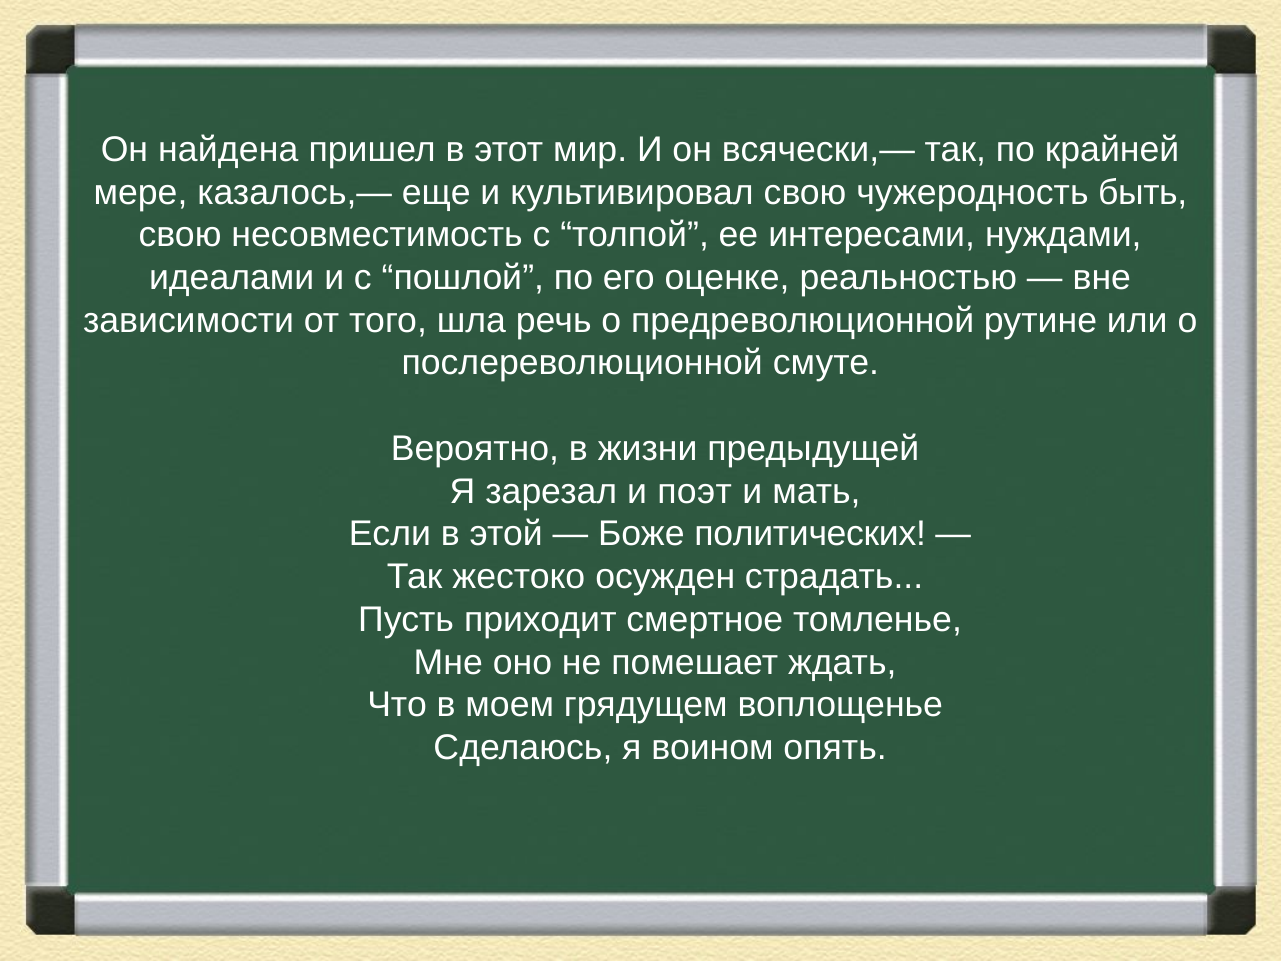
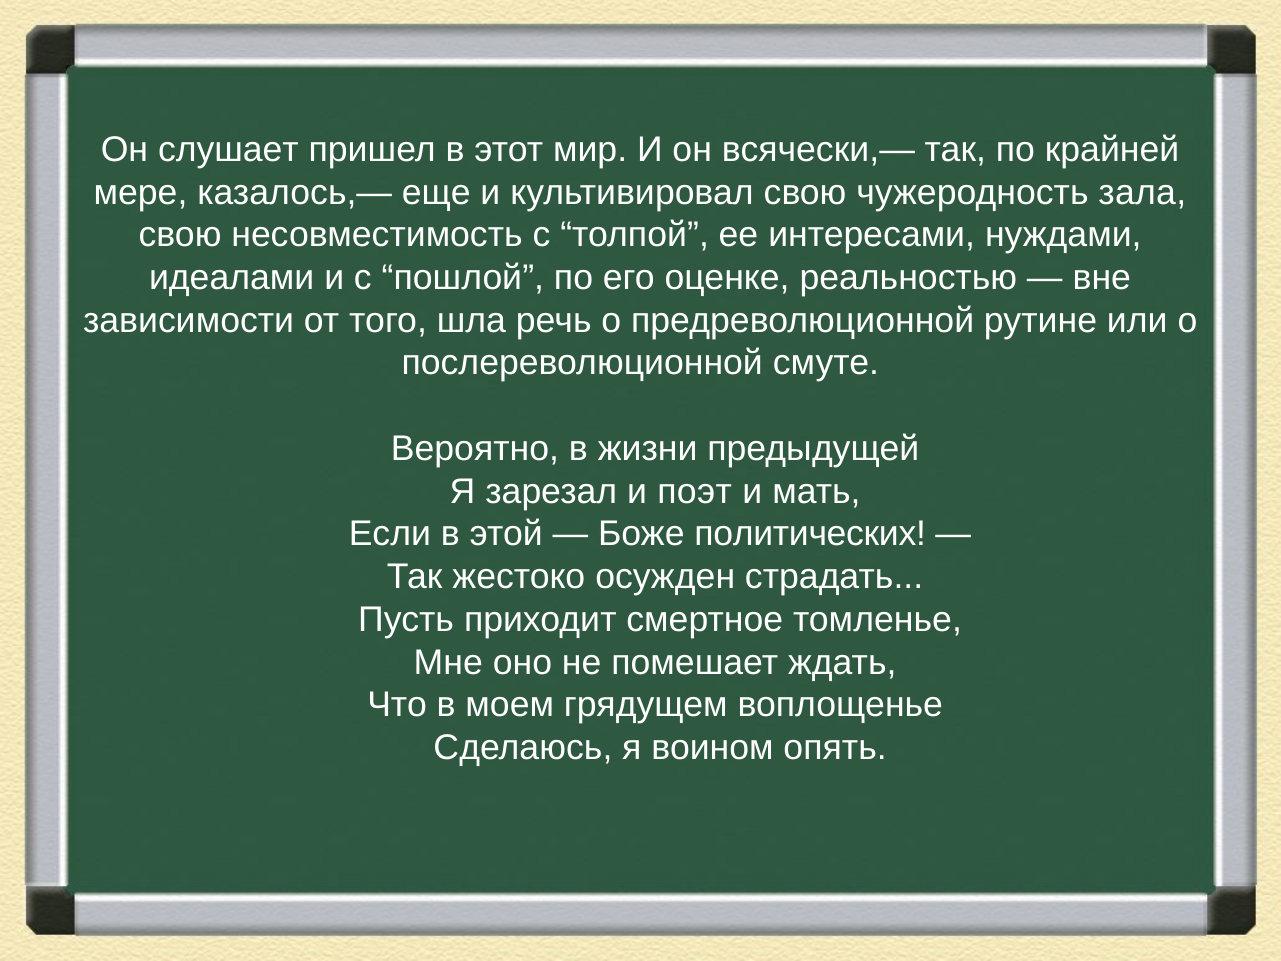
найдена: найдена -> слушает (228, 149)
быть: быть -> зала (1142, 192)
